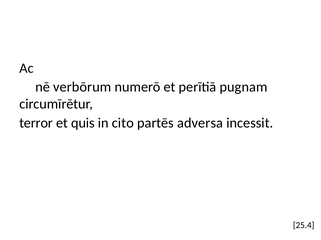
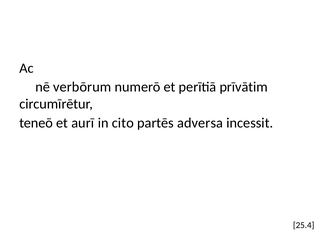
pugnam: pugnam -> prīvātim (244, 87)
terror: terror -> teneō (36, 123)
quis: quis -> aurī (83, 123)
